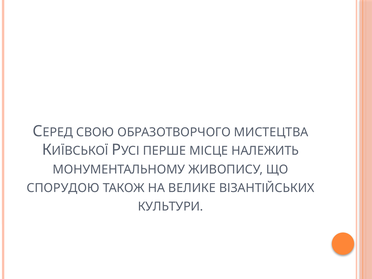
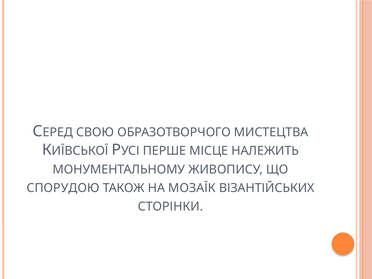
ВЕЛИКЕ: ВЕЛИКЕ -> МОЗАЇК (192, 188)
КУЛЬТУРИ: КУЛЬТУРИ -> СТОРІНКИ (170, 207)
